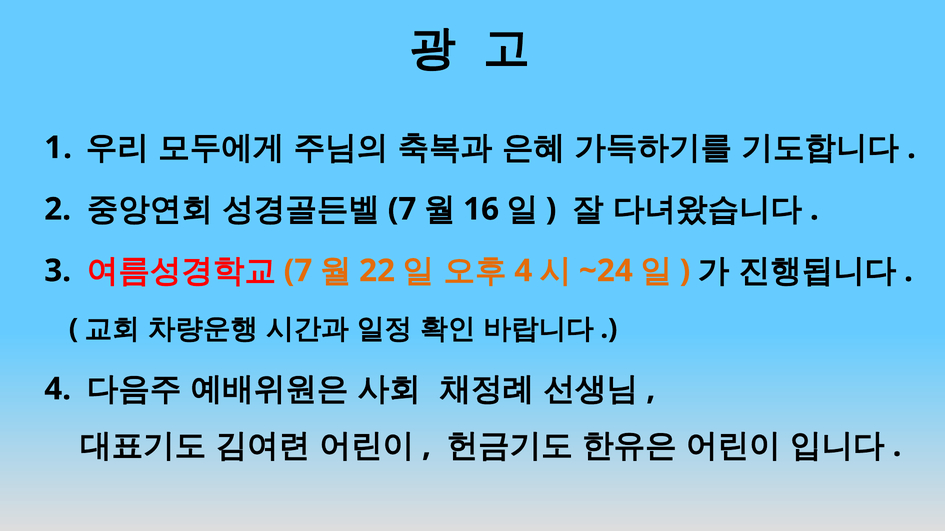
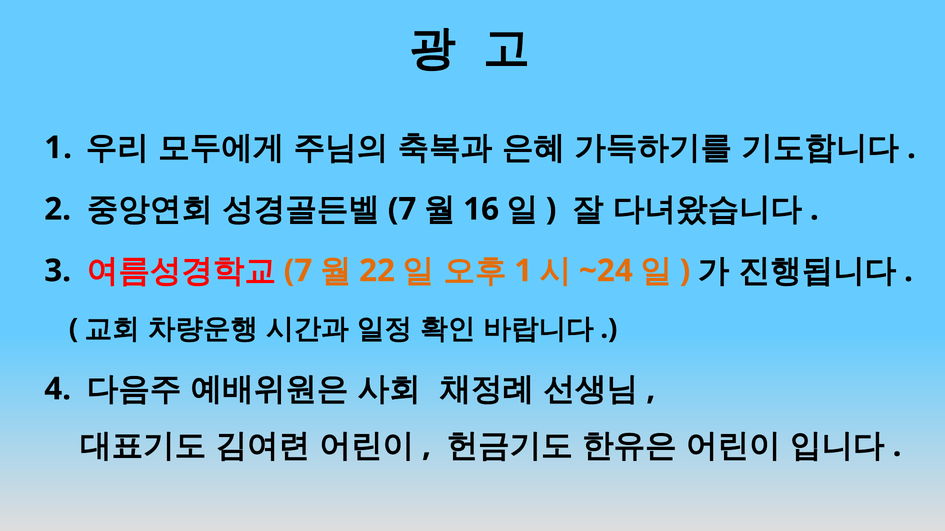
4: 4 -> 1 (523, 271)
